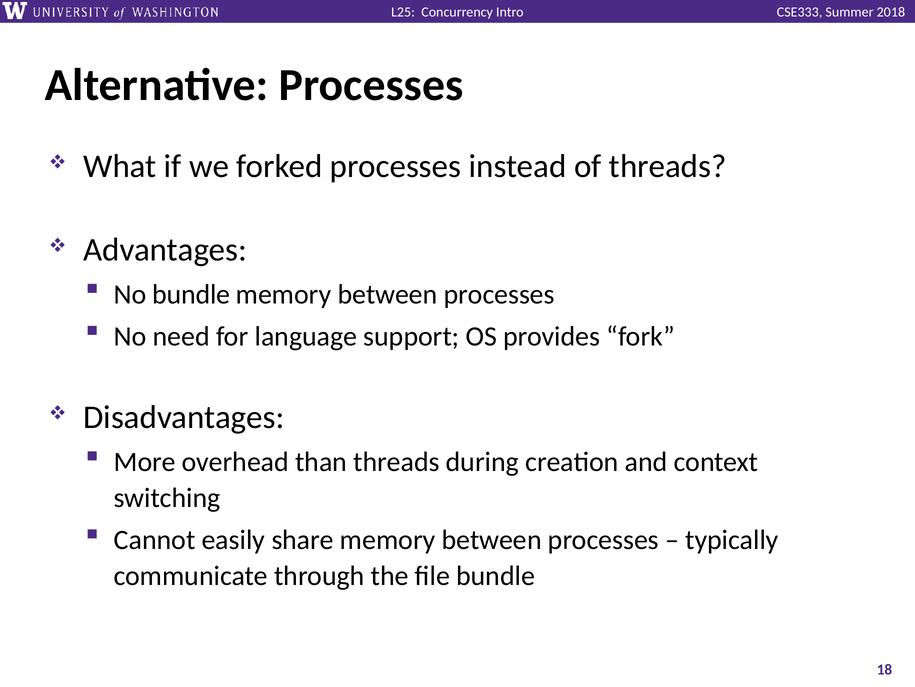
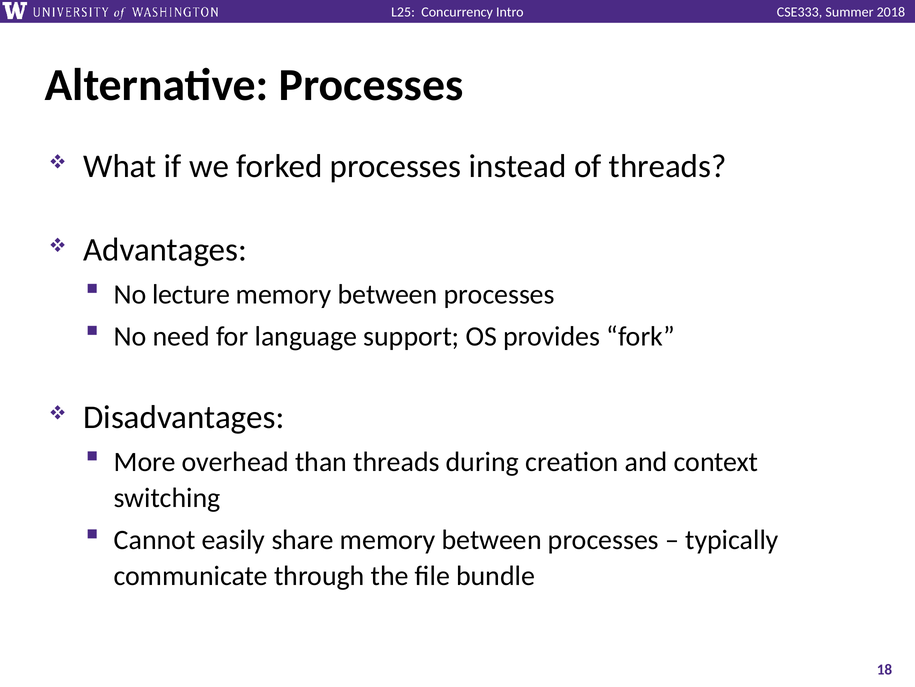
No bundle: bundle -> lecture (191, 294)
